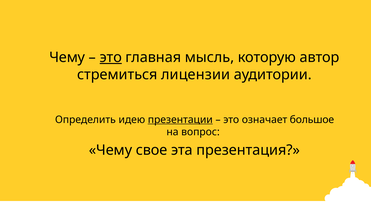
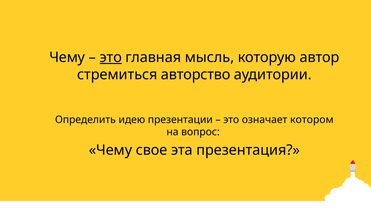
лицензии: лицензии -> авторство (196, 75)
презентации underline: present -> none (180, 119)
большое: большое -> котором (312, 119)
